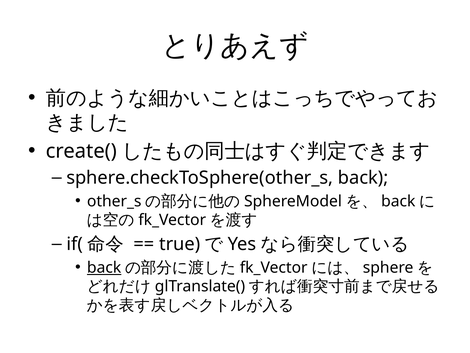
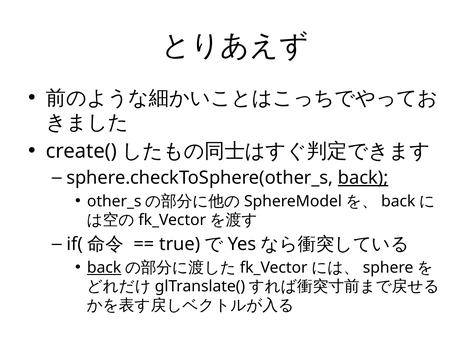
back underline: none -> present (363, 178)
